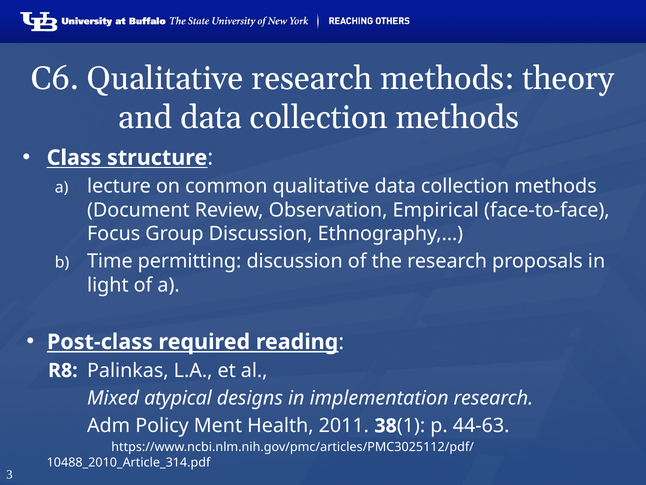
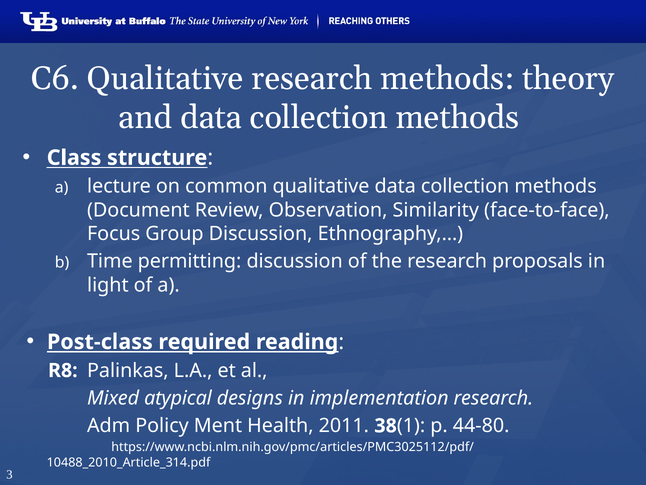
Empirical: Empirical -> Similarity (436, 210)
44-63: 44-63 -> 44-80 (481, 425)
